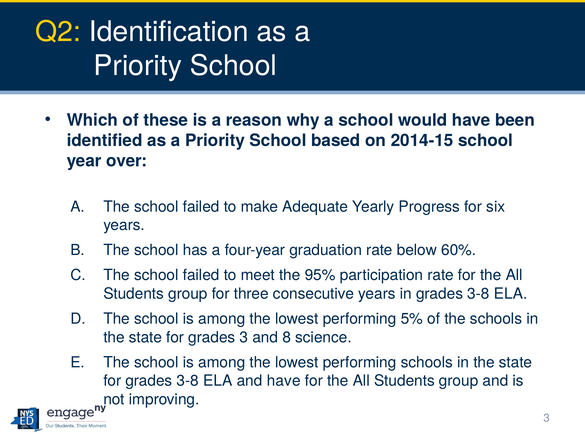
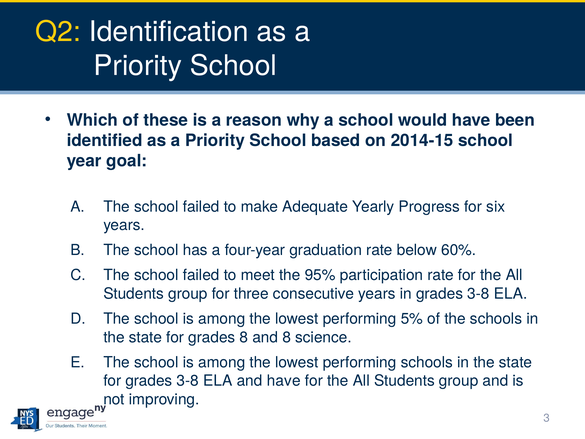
over: over -> goal (127, 161)
grades 3: 3 -> 8 (244, 337)
